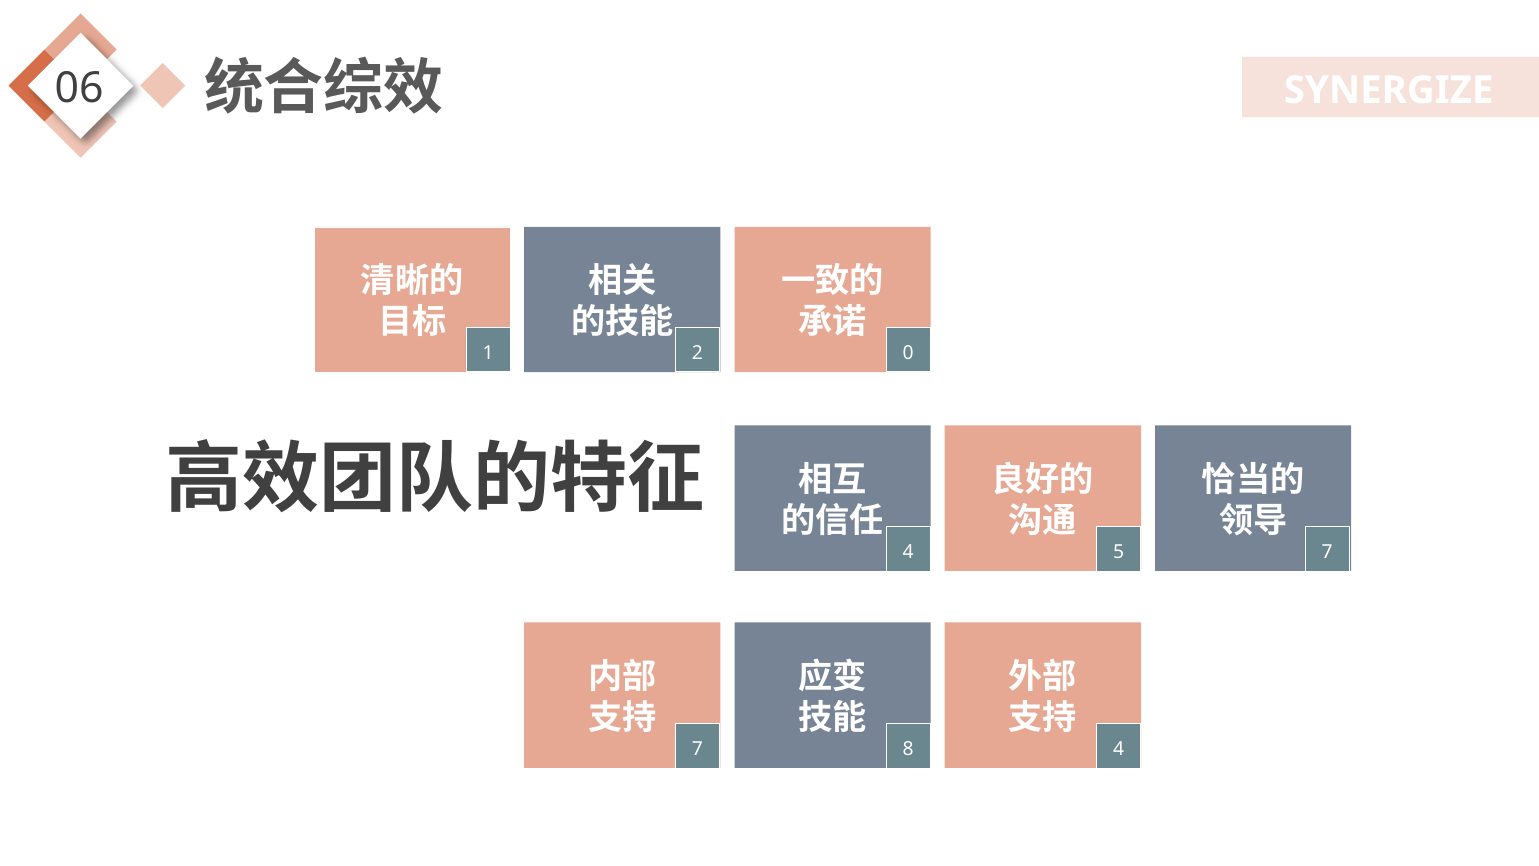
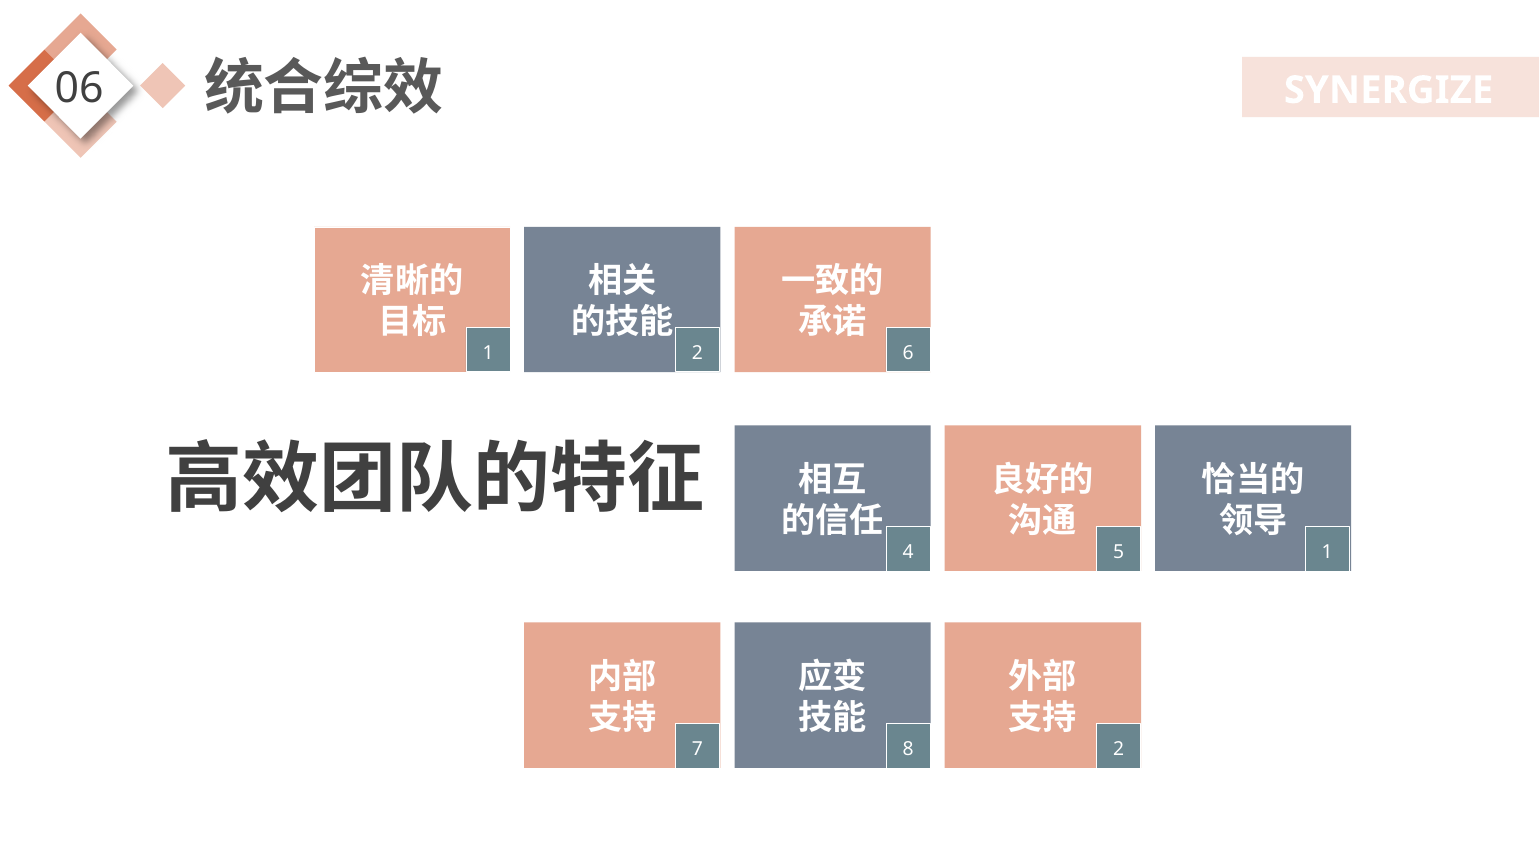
0: 0 -> 6 (908, 353)
5 7: 7 -> 1 (1327, 552)
8 4: 4 -> 2 (1119, 749)
